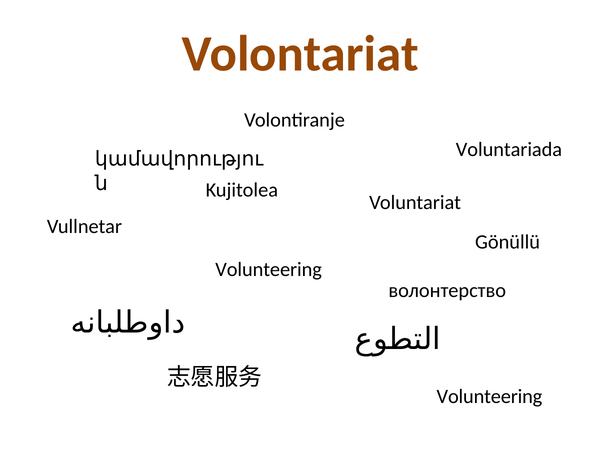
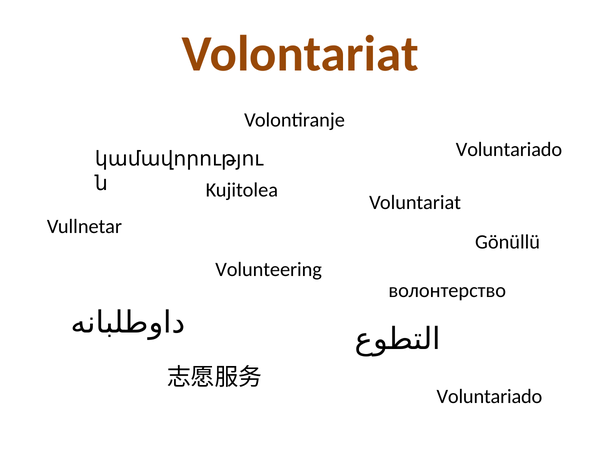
Voluntariada: Voluntariada -> Voluntariado (509, 150)
Volunteering: Volunteering -> Voluntariado (489, 397)
